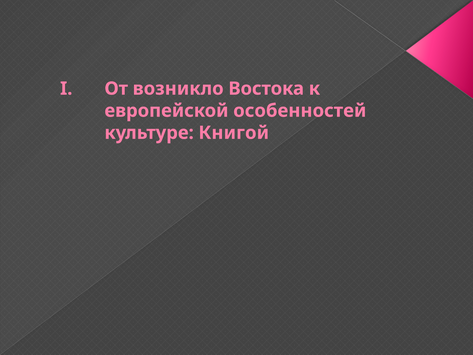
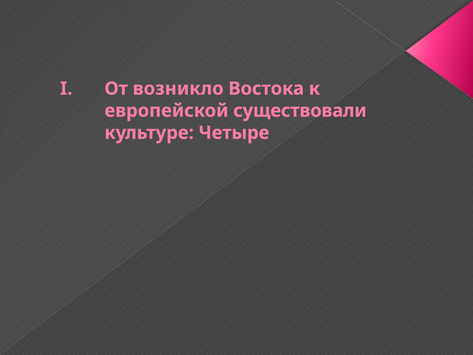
особенностей: особенностей -> существовали (300, 111)
Книгой: Книгой -> Четыре (234, 133)
